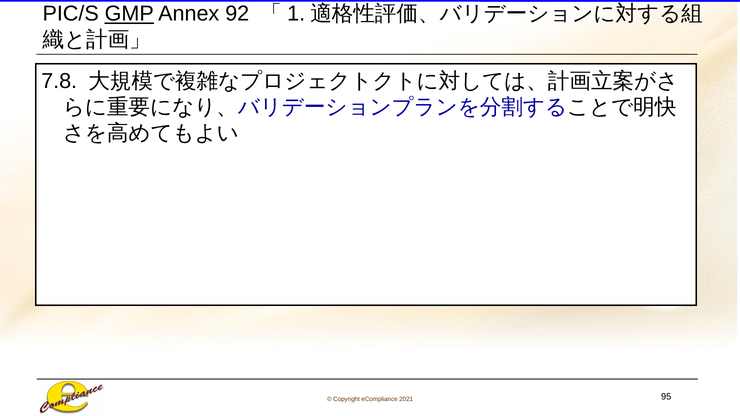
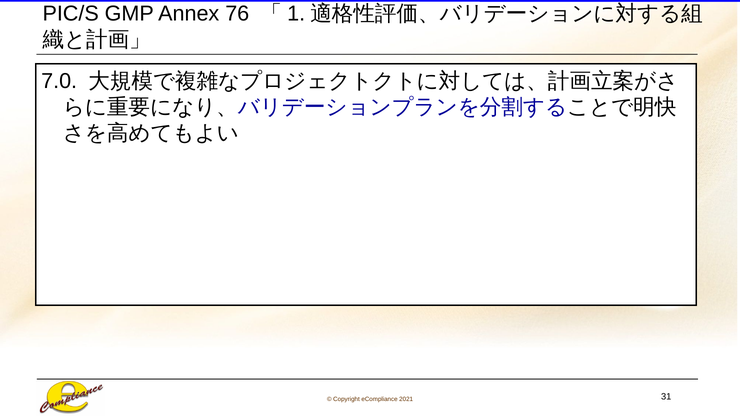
GMP underline: present -> none (129, 14)
92: 92 -> 76 (237, 14)
7.8: 7.8 -> 7.0 (59, 81)
95: 95 -> 31 (666, 397)
